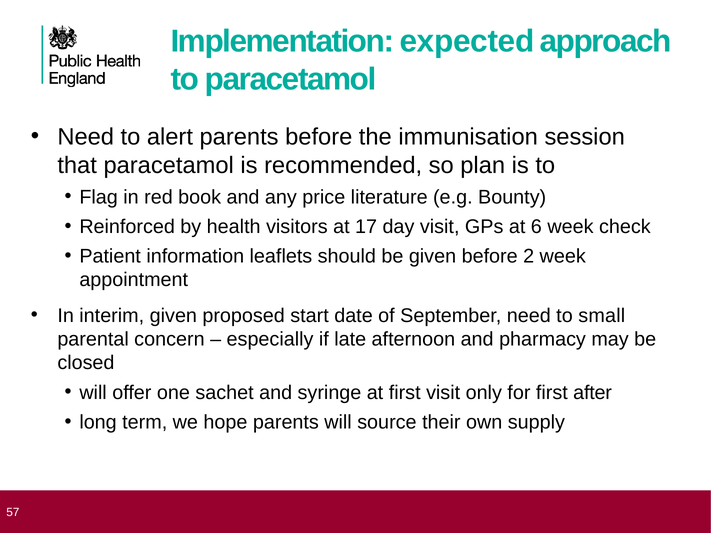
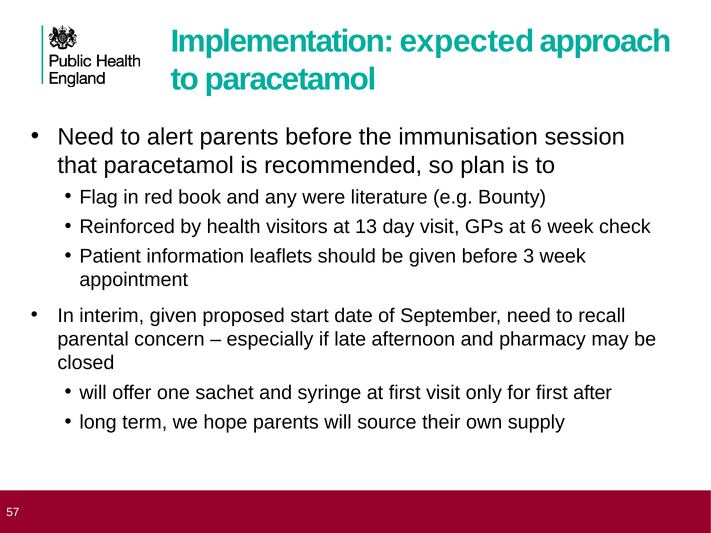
price: price -> were (324, 197)
17: 17 -> 13 (366, 227)
2: 2 -> 3 (529, 256)
small: small -> recall (602, 316)
